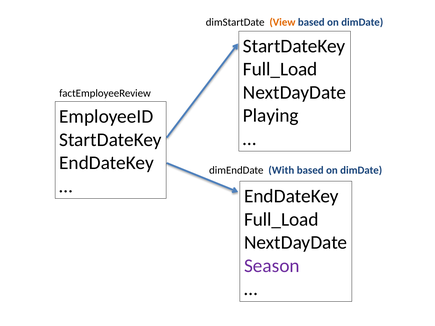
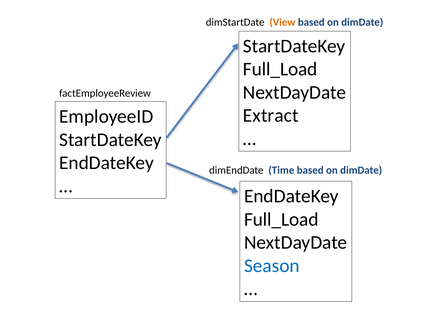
Playing: Playing -> Extract (271, 116)
With: With -> Time (281, 170)
Season colour: purple -> blue (272, 266)
